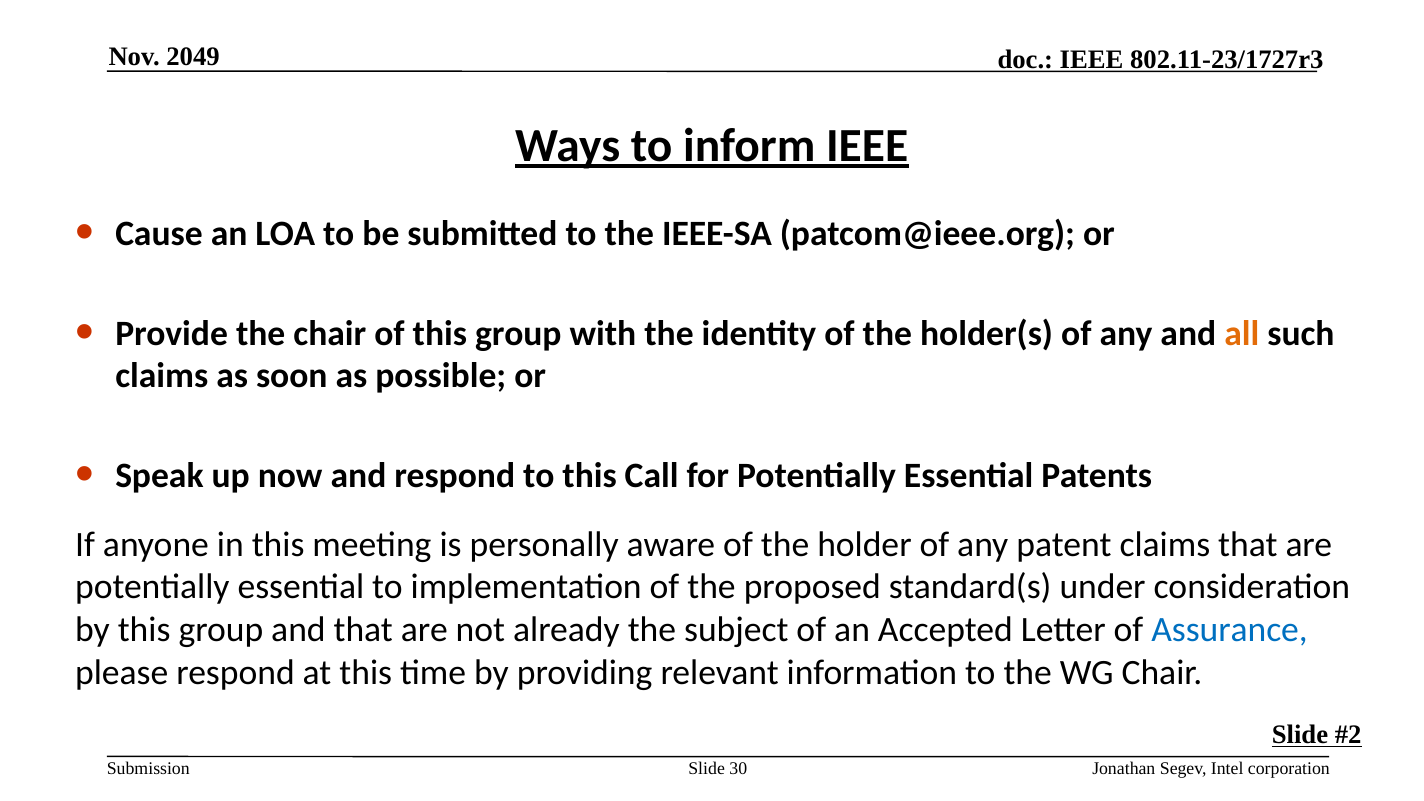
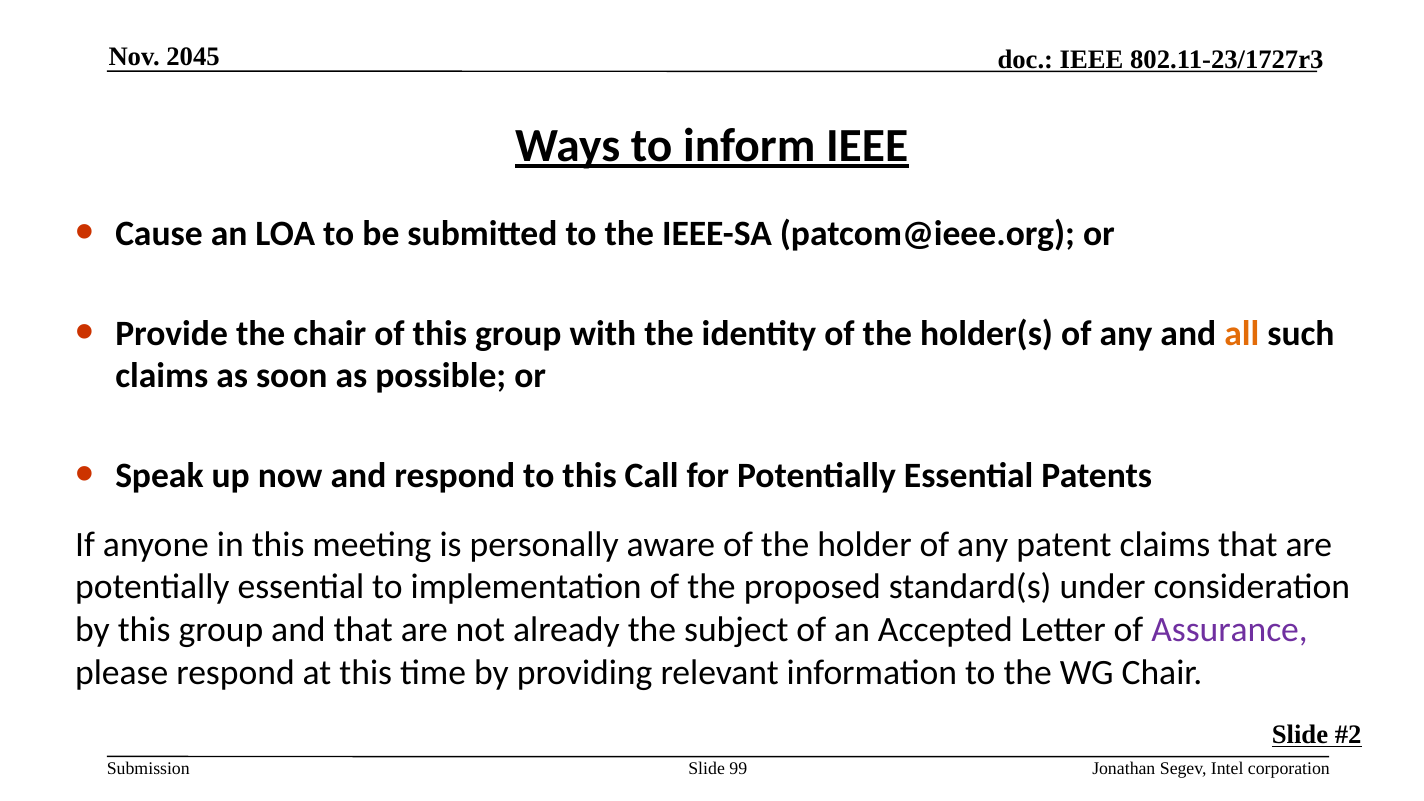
2049: 2049 -> 2045 (193, 57)
Assurance colour: blue -> purple (1230, 630)
30: 30 -> 99 (738, 768)
